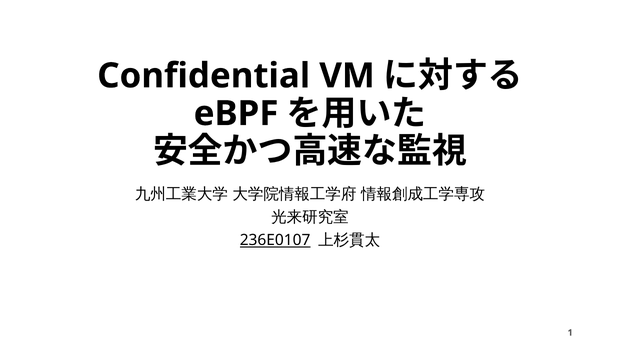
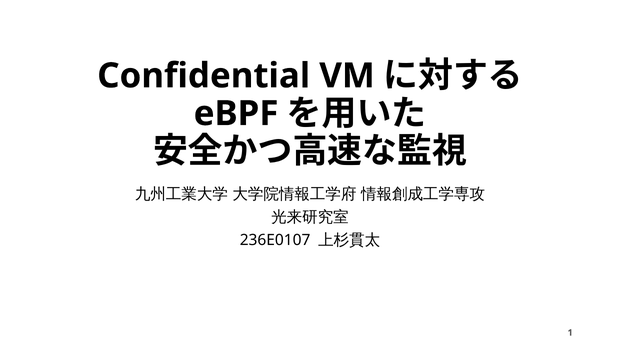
236E0107 underline: present -> none (275, 240)
